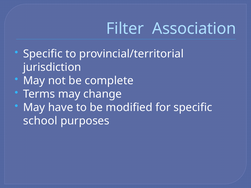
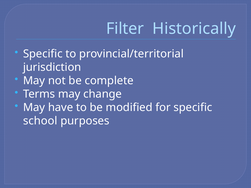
Association: Association -> Historically (194, 29)
